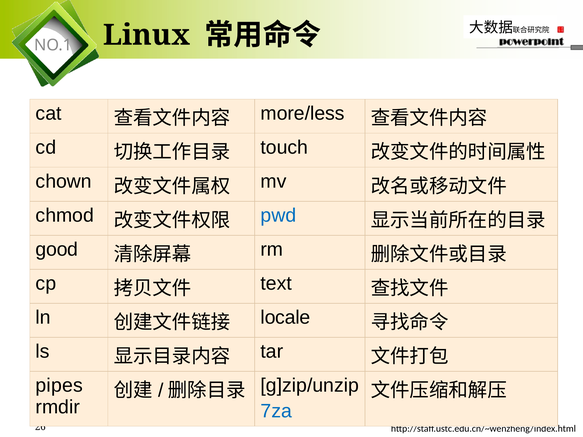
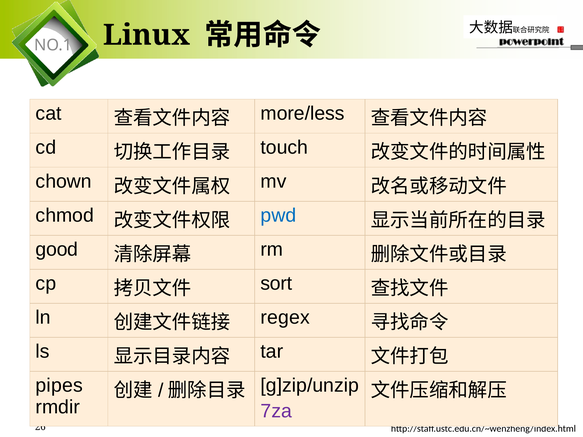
text: text -> sort (276, 284)
locale: locale -> regex (285, 318)
7za colour: blue -> purple (276, 411)
